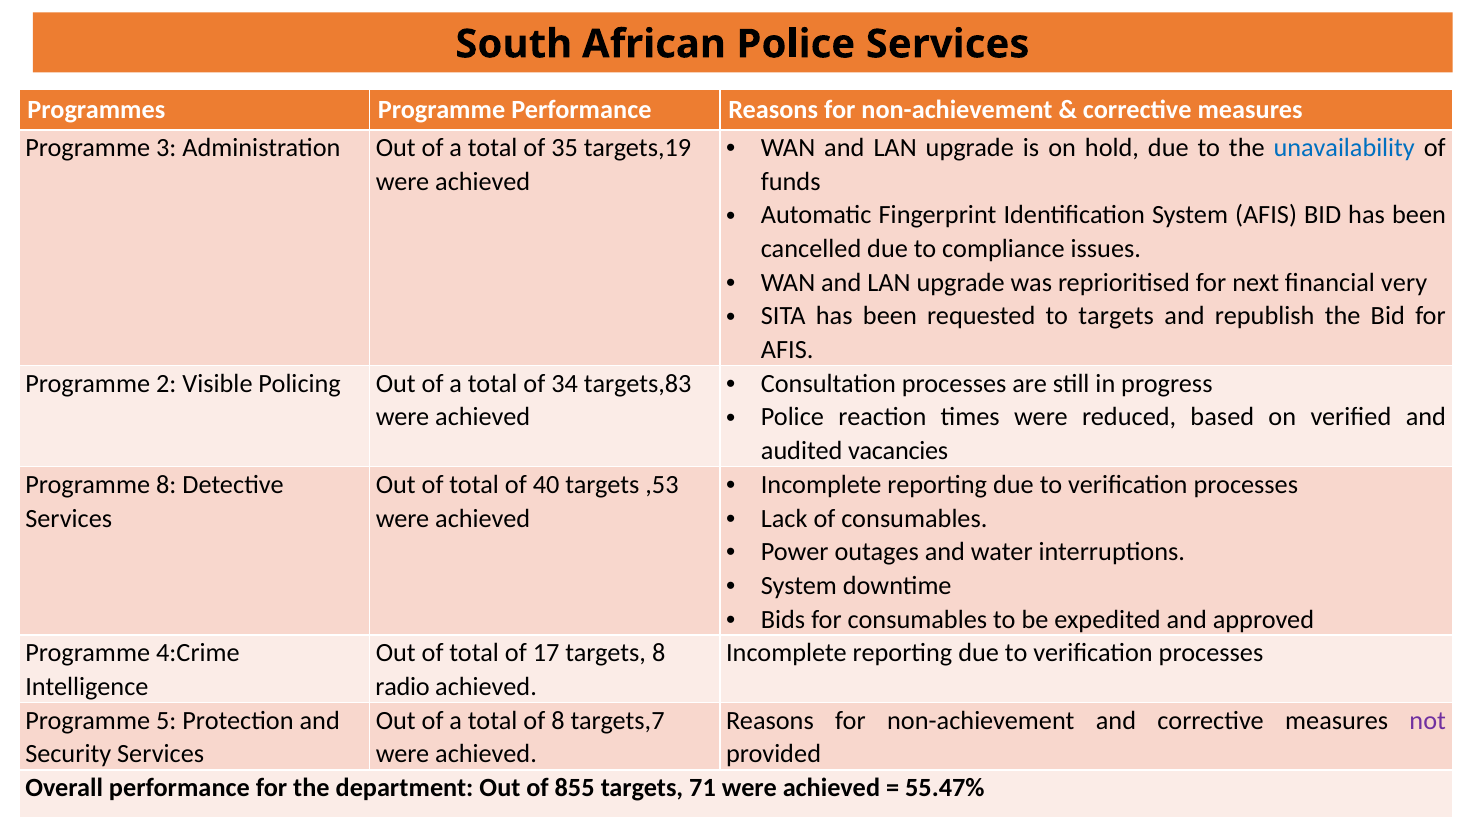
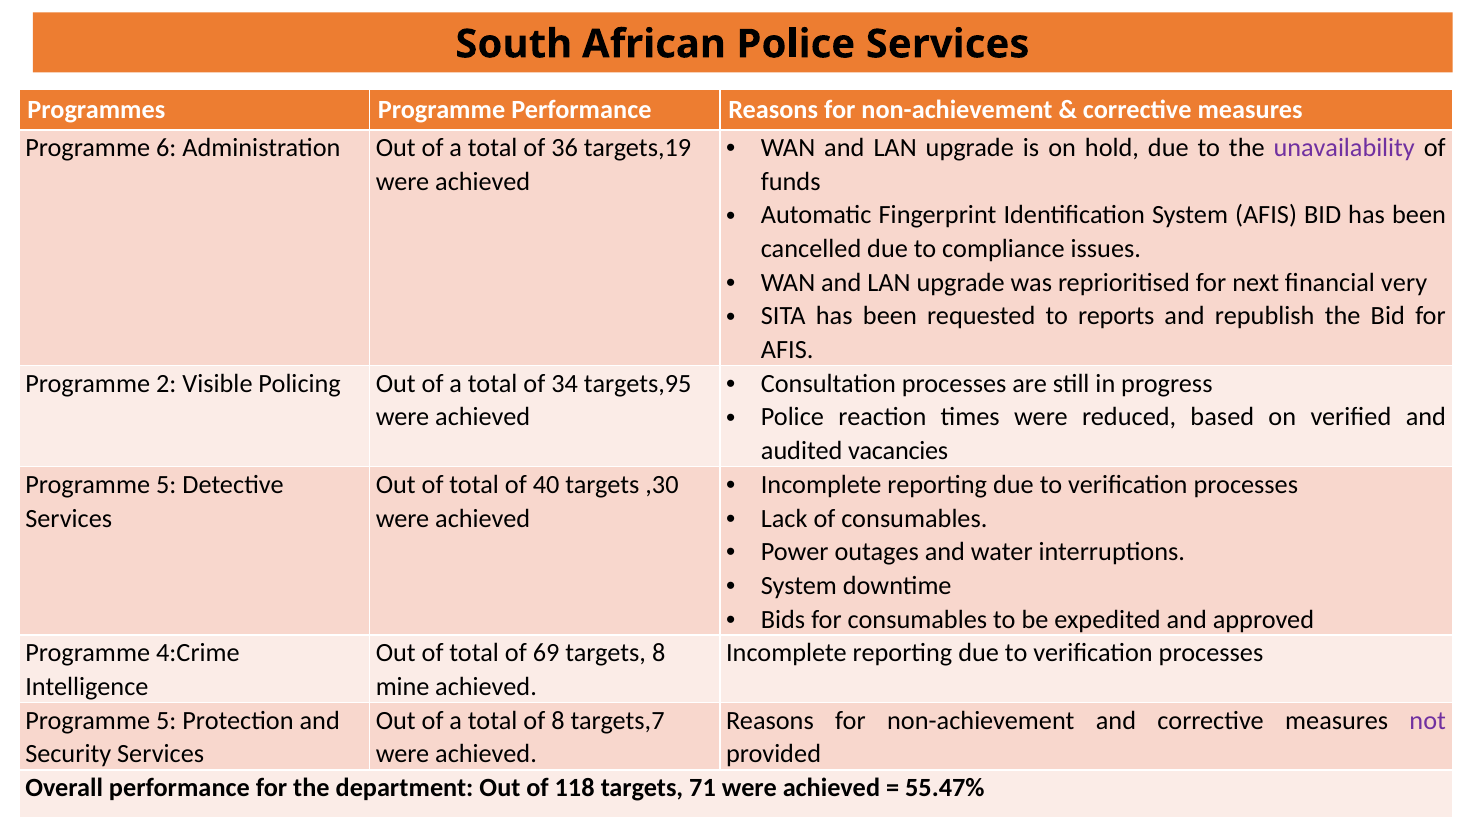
unavailability colour: blue -> purple (1344, 148)
3: 3 -> 6 (166, 148)
35: 35 -> 36 (565, 148)
to targets: targets -> reports (1116, 316)
targets,83: targets,83 -> targets,95 (638, 384)
8: 8 -> 5 (166, 485)
,53: ,53 -> ,30 (662, 485)
17: 17 -> 69 (546, 653)
radio: radio -> mine (403, 687)
855: 855 -> 118 (575, 788)
